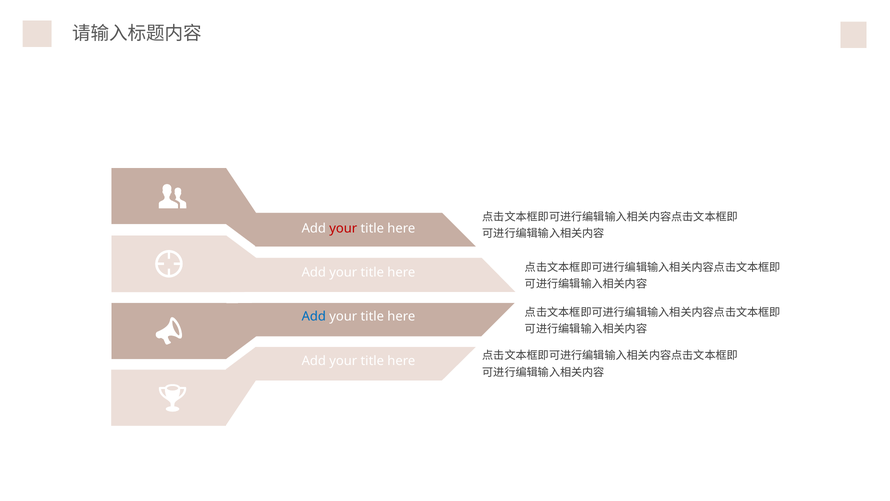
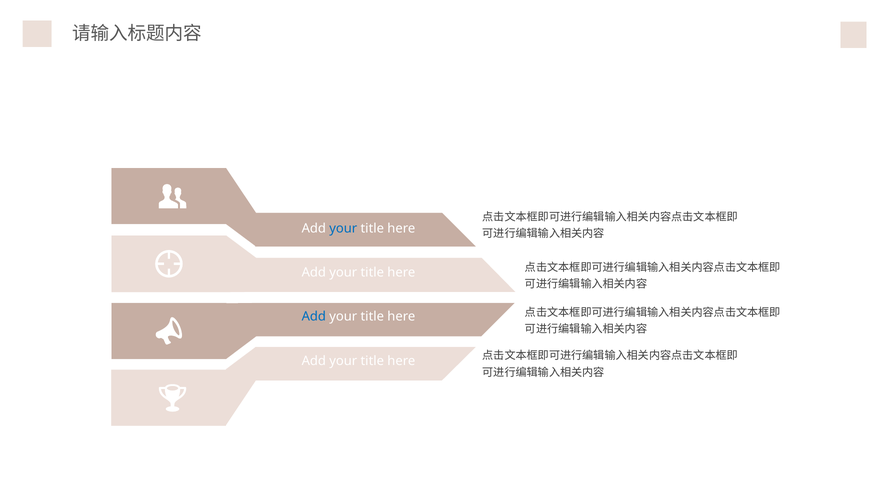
your colour: red -> blue (343, 228)
